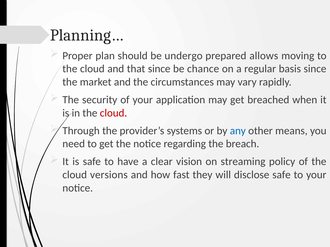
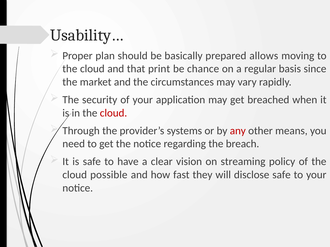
Planning…: Planning… -> Usability… (87, 35)
undergo: undergo -> basically (184, 56)
that since: since -> print (159, 69)
any colour: blue -> red (238, 131)
versions: versions -> possible (109, 175)
